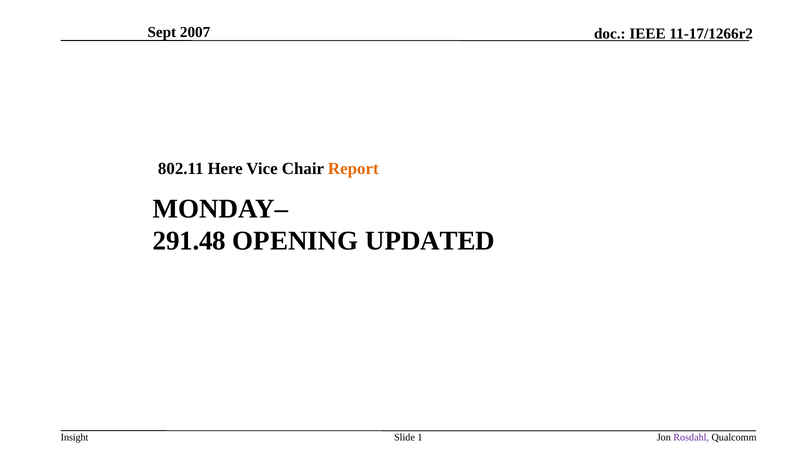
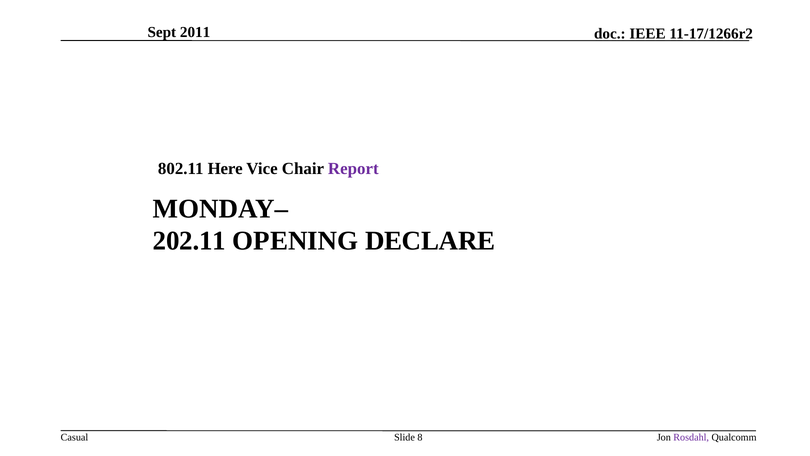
2007: 2007 -> 2011 (195, 32)
Report colour: orange -> purple (353, 169)
291.48: 291.48 -> 202.11 (189, 241)
UPDATED: UPDATED -> DECLARE (430, 241)
Insight: Insight -> Casual (74, 437)
1: 1 -> 8 (420, 437)
